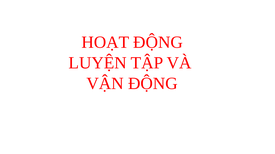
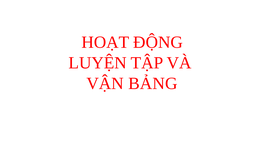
VẬN ĐỘNG: ĐỘNG -> BẢNG (153, 84)
